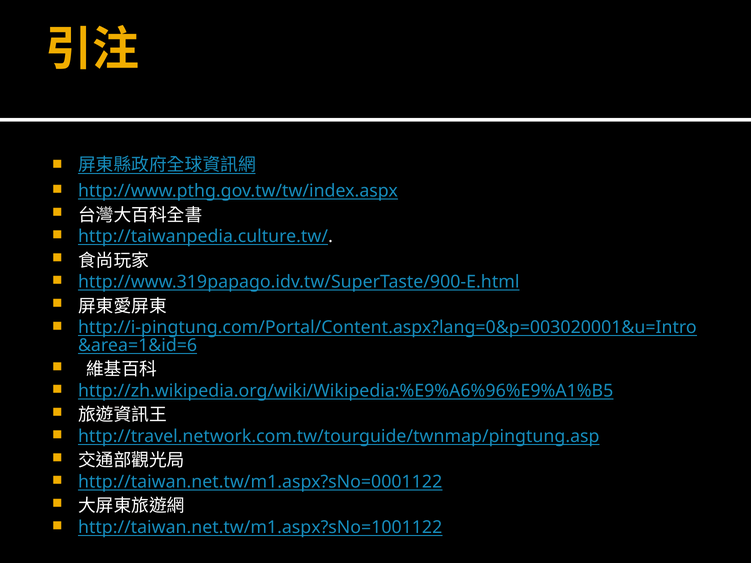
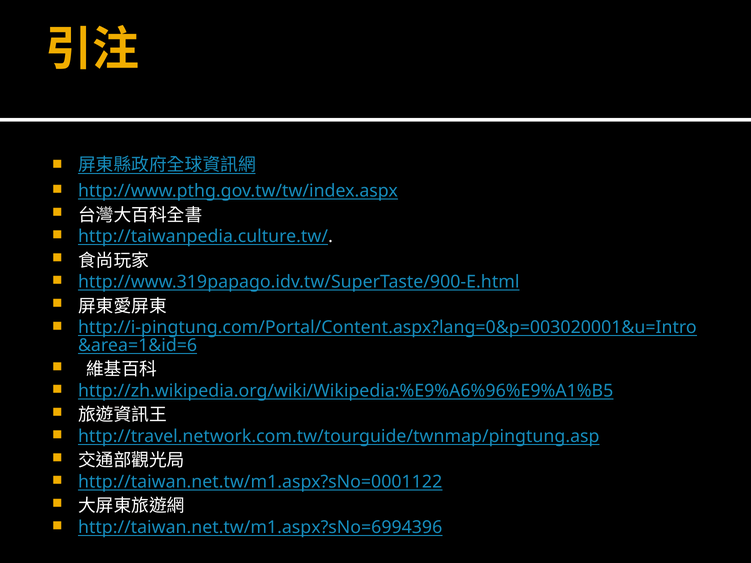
http://taiwan.net.tw/m1.aspx?sNo=1001122: http://taiwan.net.tw/m1.aspx?sNo=1001122 -> http://taiwan.net.tw/m1.aspx?sNo=6994396 (260, 528)
